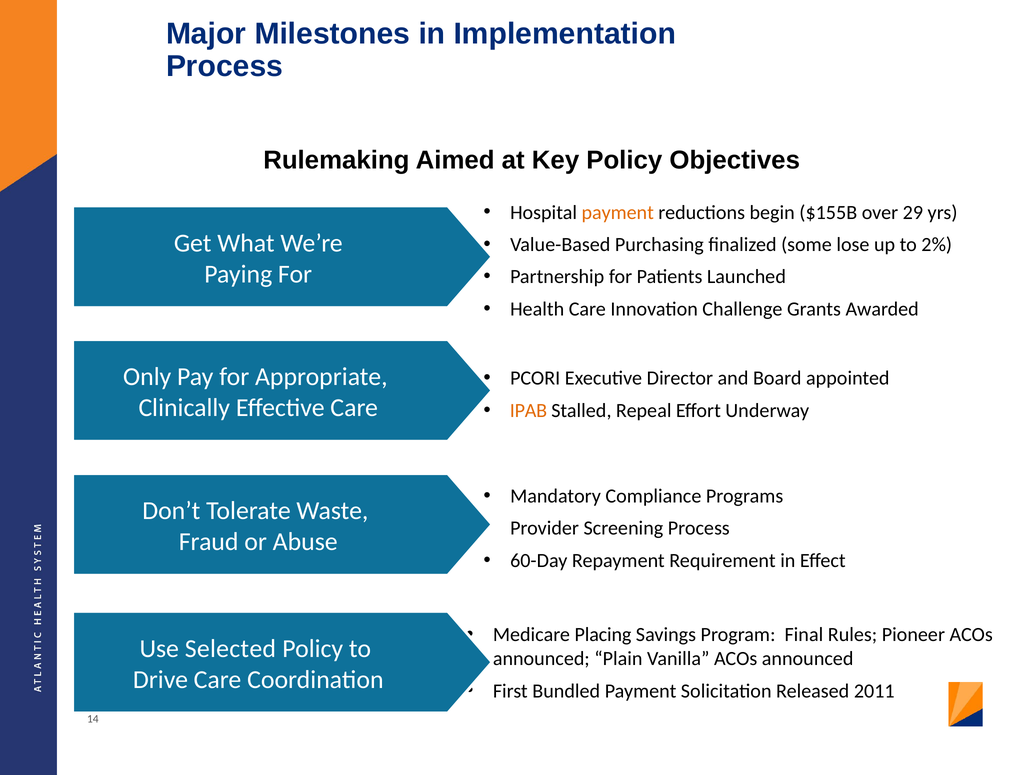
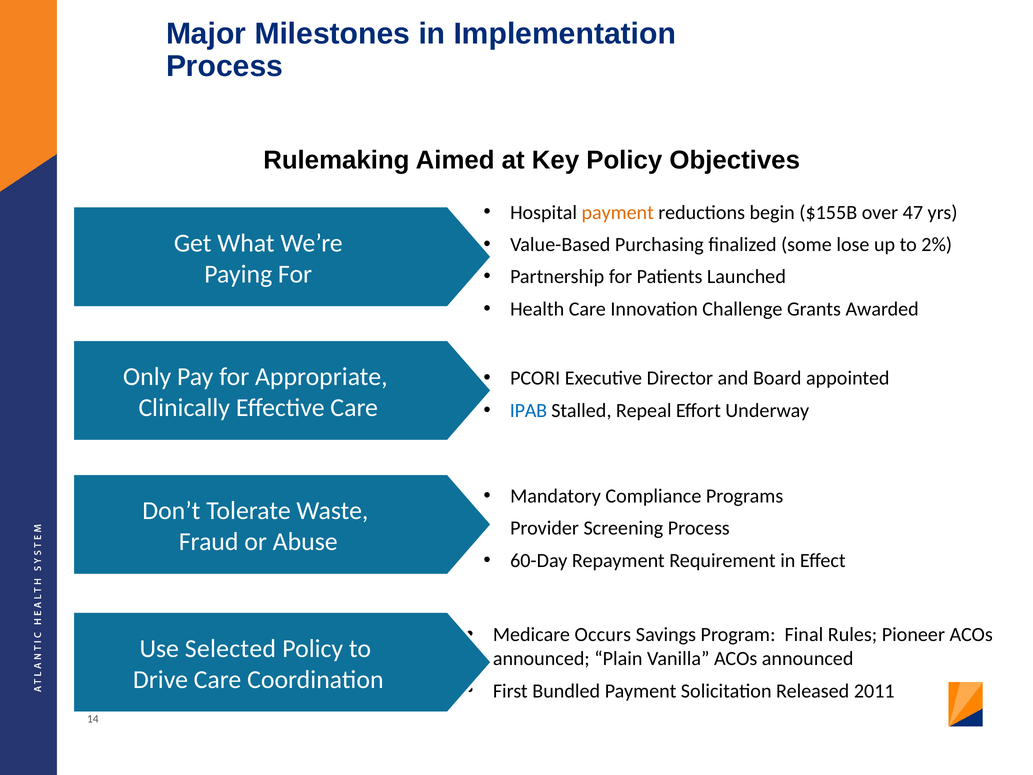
29: 29 -> 47 (913, 212)
IPAB colour: orange -> blue (528, 410)
Placing: Placing -> Occurs (603, 634)
